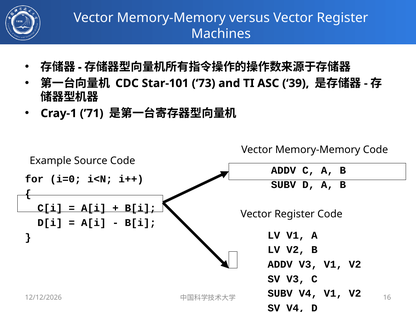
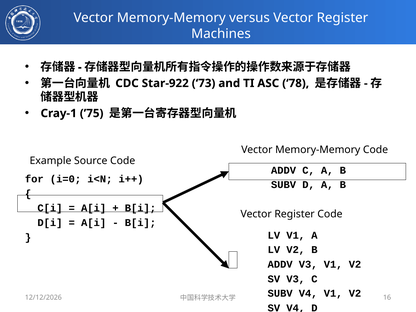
Star-101: Star-101 -> Star-922 (165, 83)
39: 39 -> 78 (296, 83)
’71: ’71 -> ’75 (92, 113)
